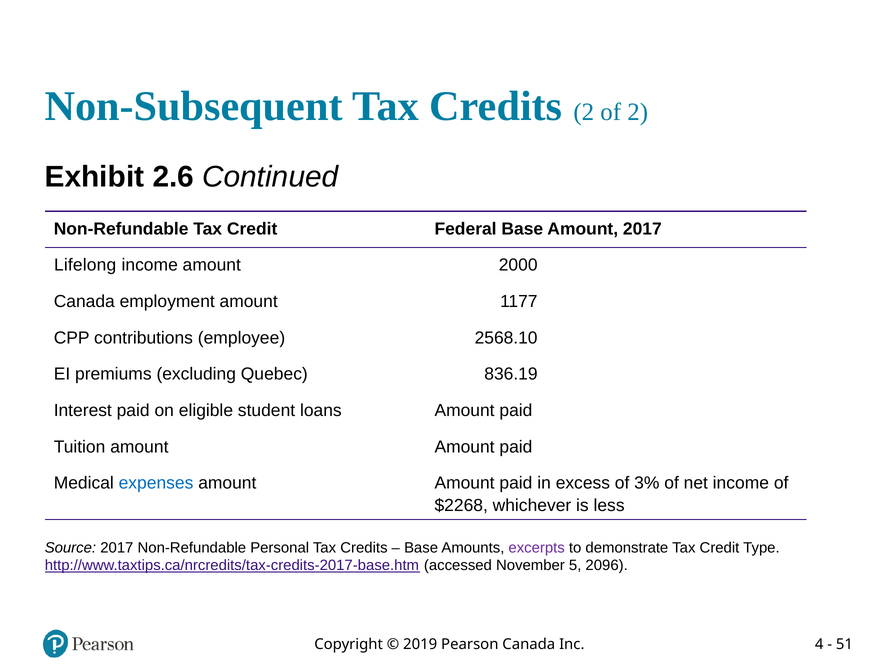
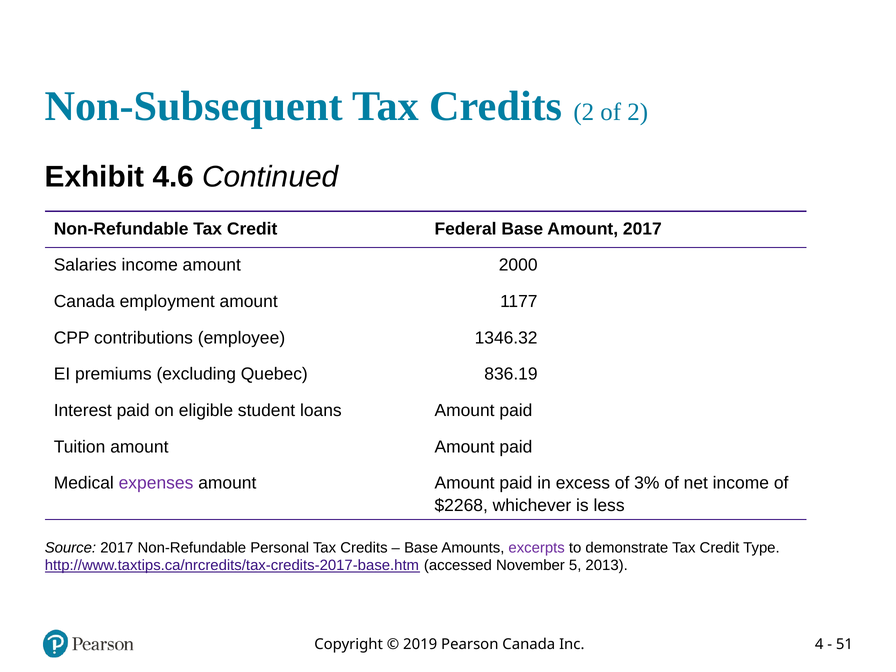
2.6: 2.6 -> 4.6 (173, 177)
Lifelong: Lifelong -> Salaries (85, 265)
2568.10: 2568.10 -> 1346.32 (506, 338)
expenses colour: blue -> purple (156, 483)
2096: 2096 -> 2013 (607, 566)
